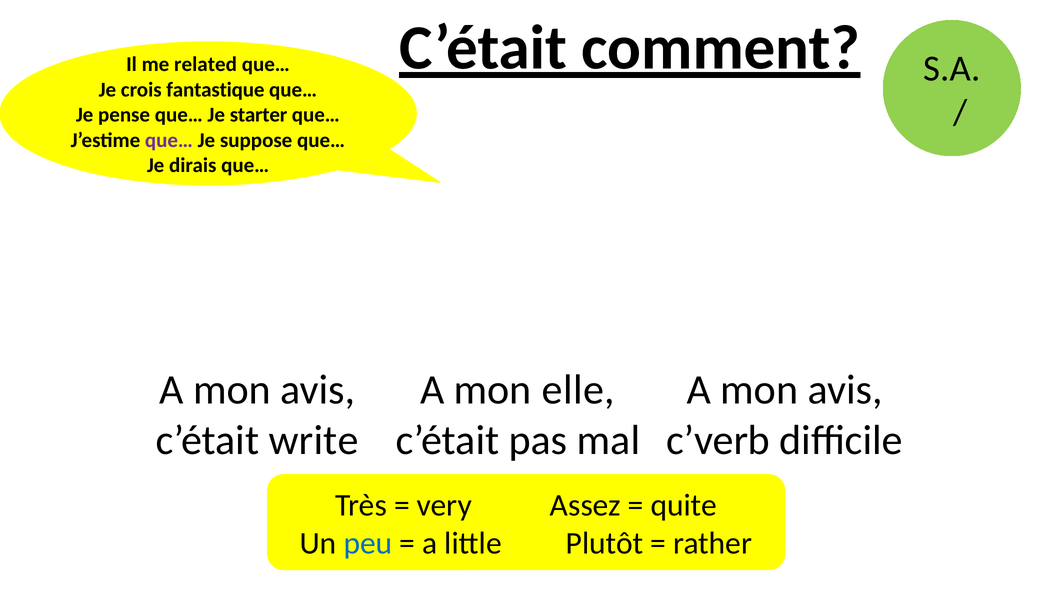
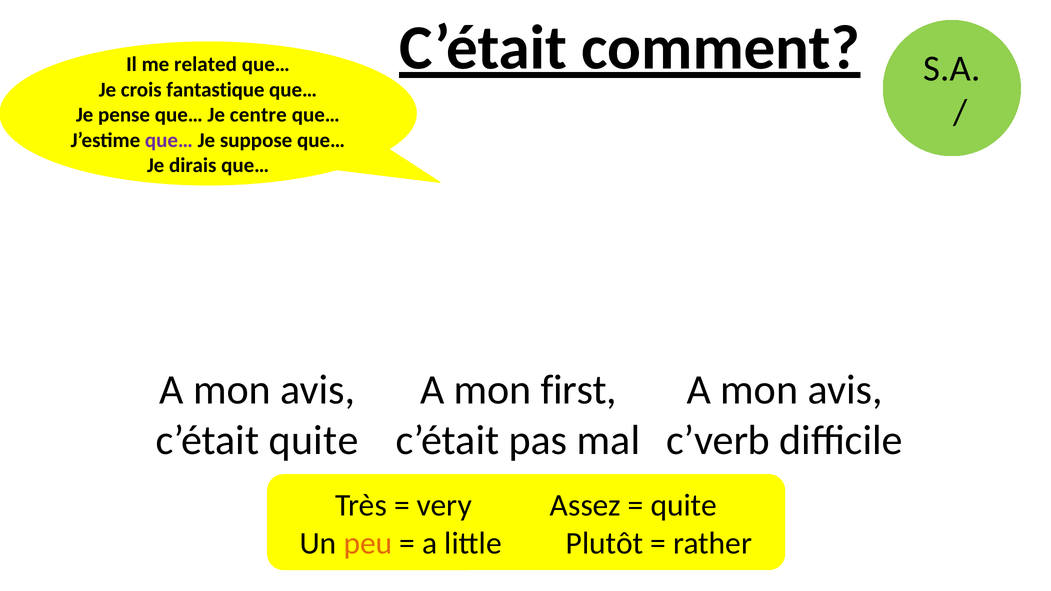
starter: starter -> centre (258, 115)
elle: elle -> first (579, 390)
c’était write: write -> quite (314, 441)
peu colour: blue -> orange (368, 543)
